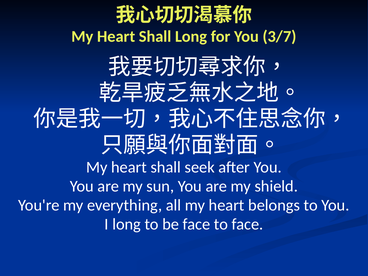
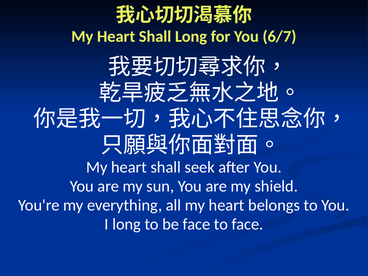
3/7: 3/7 -> 6/7 (279, 37)
